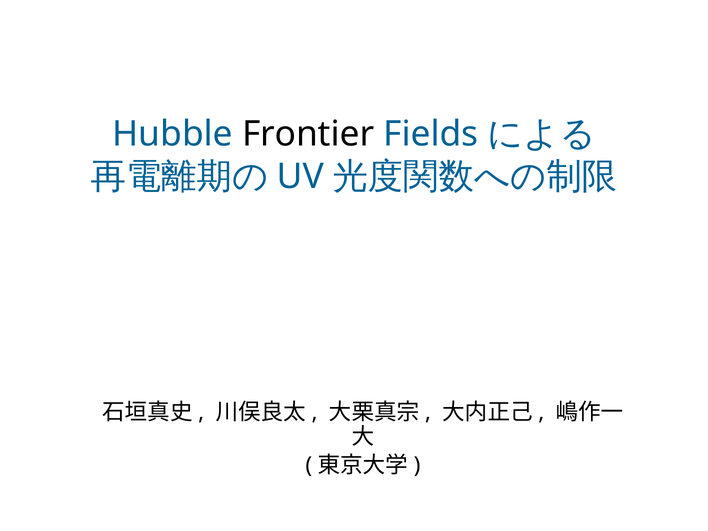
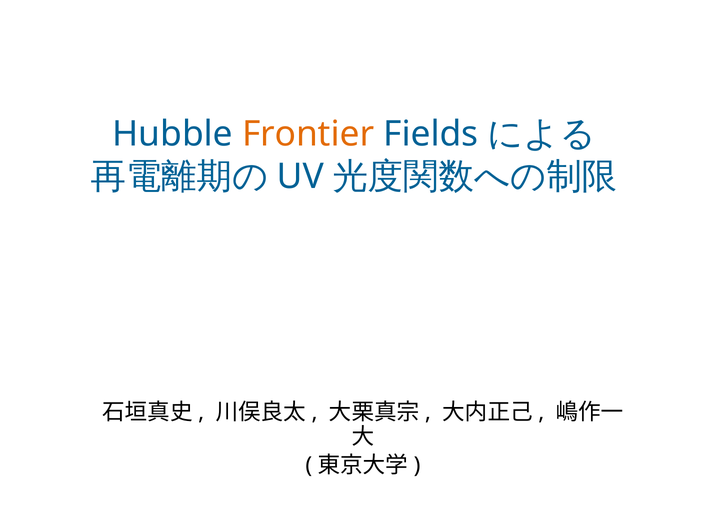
Frontier colour: black -> orange (308, 134)
